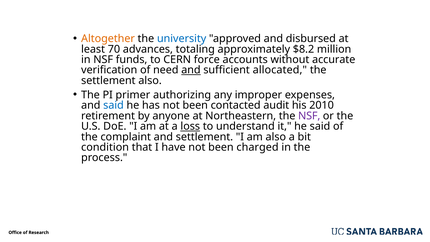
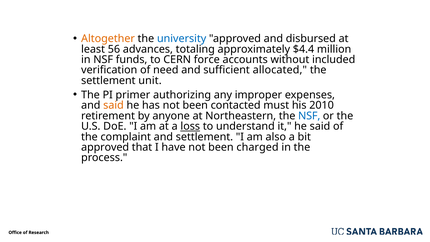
70: 70 -> 56 (114, 49)
$8.2: $8.2 -> $4.4 (304, 49)
accurate: accurate -> included (334, 60)
and underline: present -> none (191, 70)
settlement also: also -> unit (150, 80)
said colour: blue -> orange (113, 105)
audit: audit -> must (276, 105)
NSF colour: purple -> blue (309, 116)
condition: condition -> approved (105, 147)
